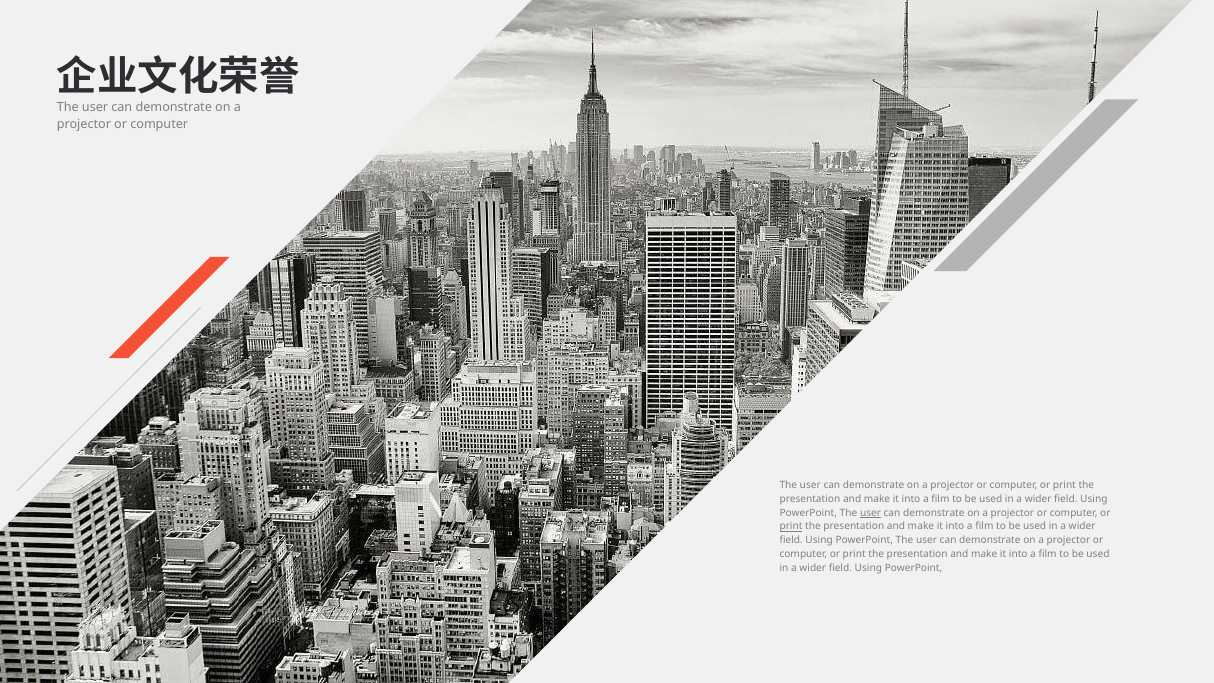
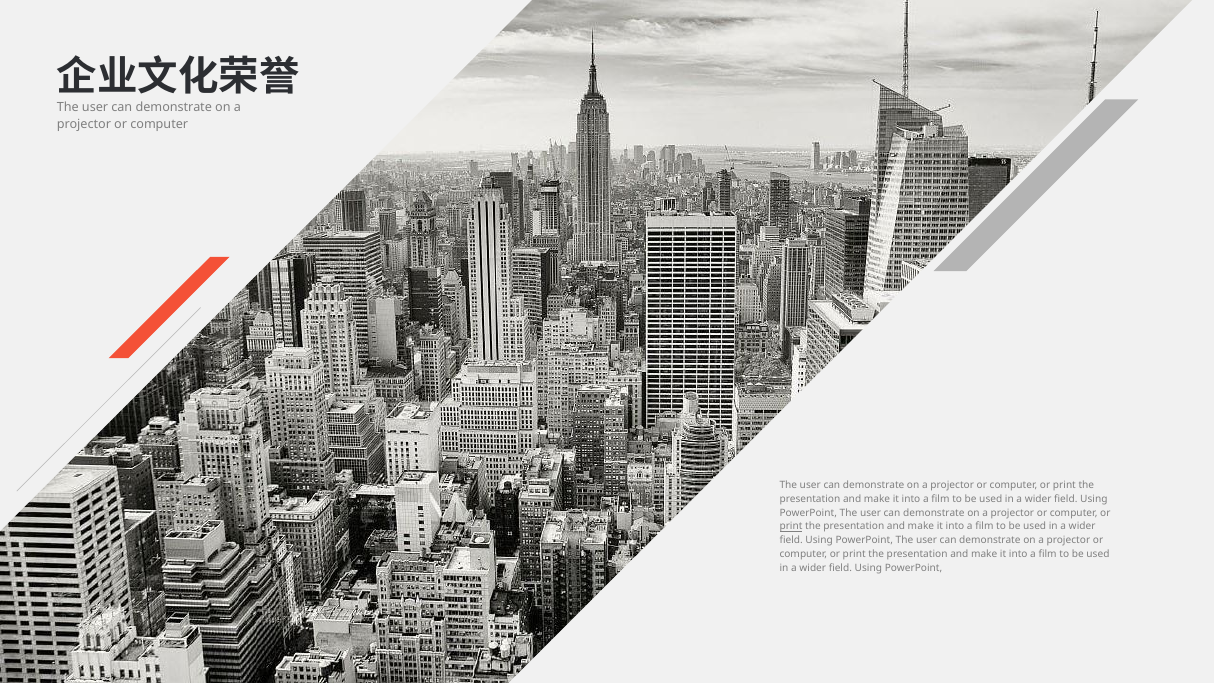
user underline: present -> none (871, 513)
